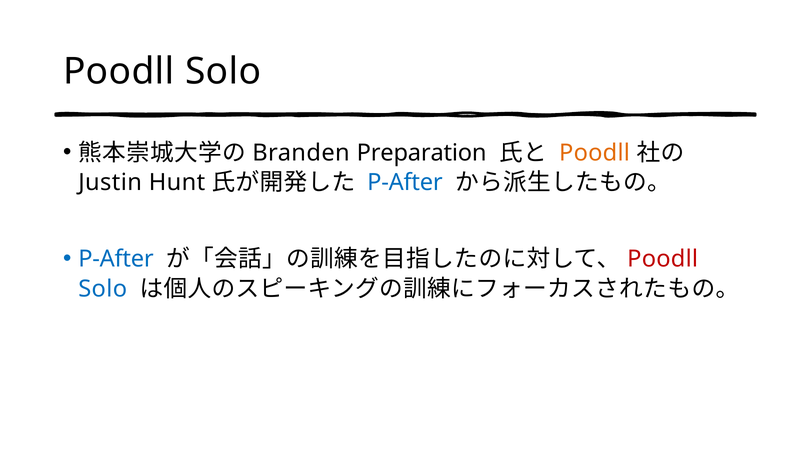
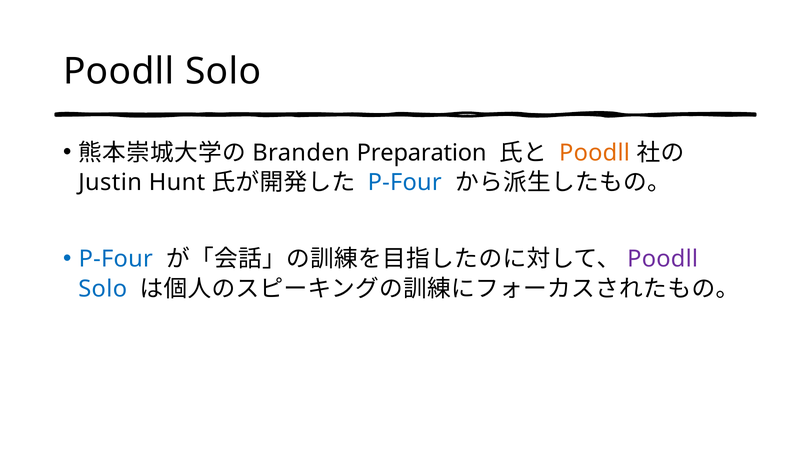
P-After: P-After -> P-Four (405, 183)
P-After: P-After -> P-Four (116, 259)
Poodll colour: red -> purple (663, 259)
